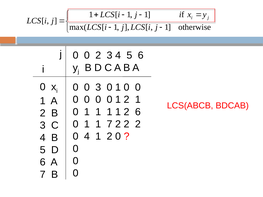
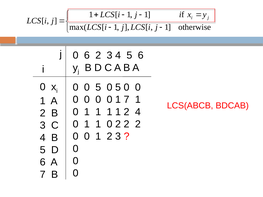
0: 0 -> 6 (87, 55)
0 0 3: 3 -> 5 (98, 87)
1: 1 -> 5 (118, 87)
0 1 2: 2 -> 7 (127, 100)
2 6: 6 -> 4 (138, 112)
1 1 7: 7 -> 0 (110, 124)
4: 4 -> 0 (87, 137)
1 2 0: 0 -> 3 (118, 137)
